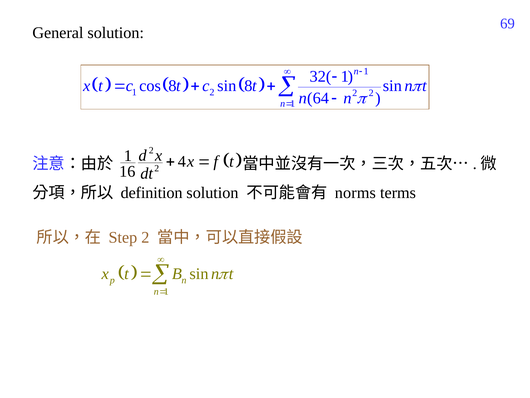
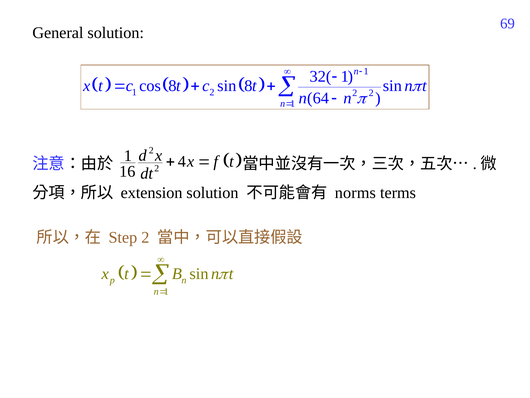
definition: definition -> extension (152, 193)
